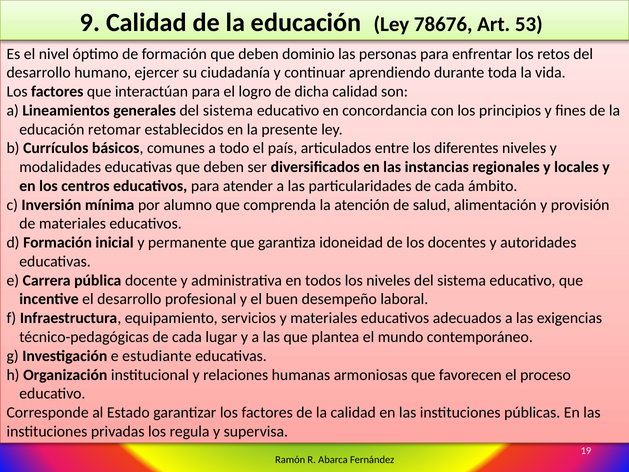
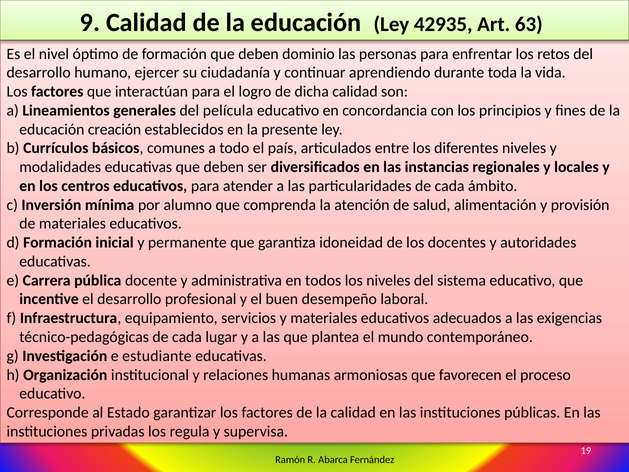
78676: 78676 -> 42935 (443, 24)
53: 53 -> 63 (529, 24)
generales del sistema: sistema -> película (228, 110)
retomar: retomar -> creación (115, 129)
